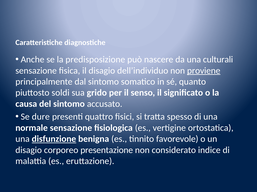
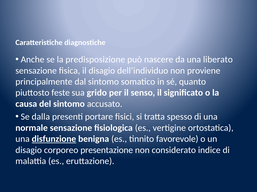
culturali: culturali -> liberato (218, 60)
proviene underline: present -> none (204, 71)
soldi: soldi -> feste (61, 93)
dure: dure -> dalla (41, 117)
quattro: quattro -> portare (99, 117)
